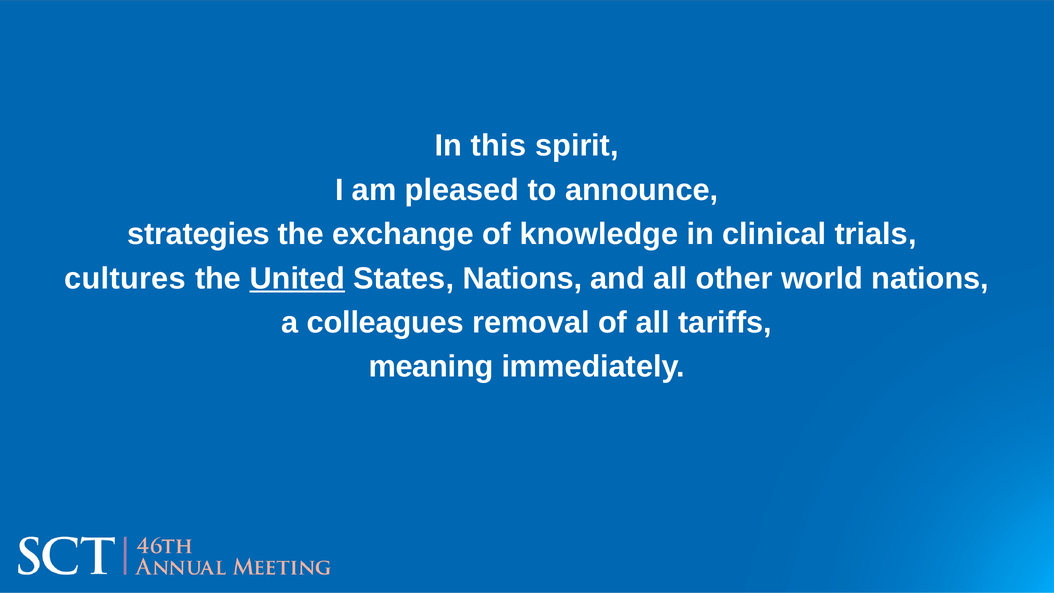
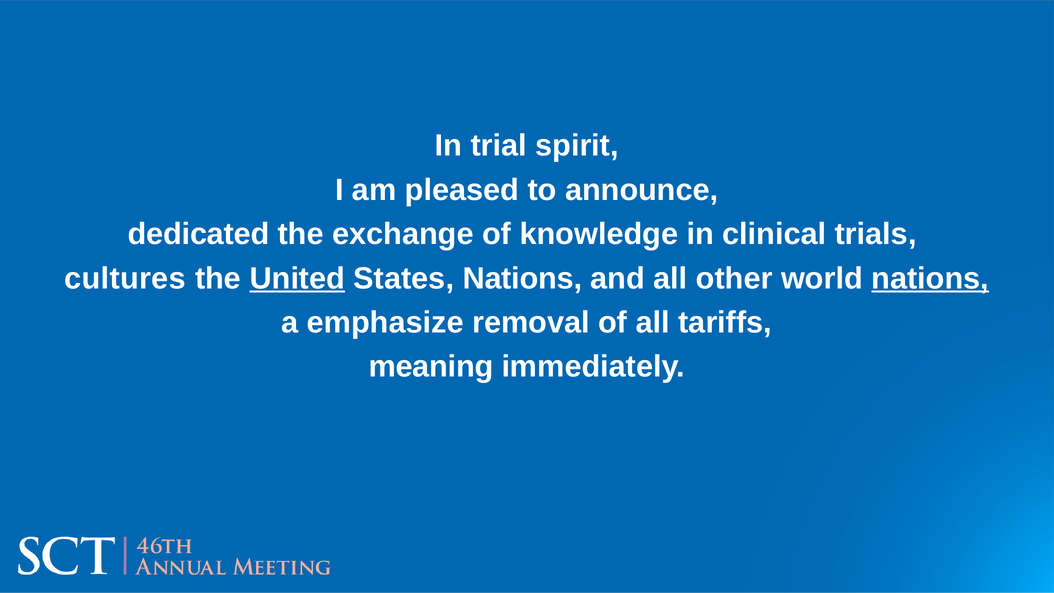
this: this -> trial (499, 146)
strategies: strategies -> dedicated (199, 234)
nations underline: none -> present (930, 278)
colleagues: colleagues -> emphasize (385, 323)
